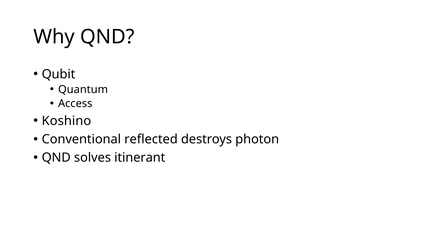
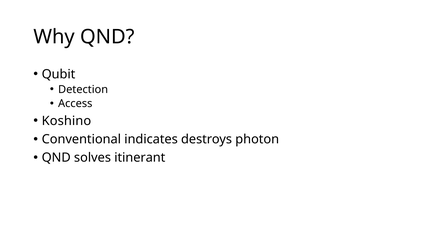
Quantum: Quantum -> Detection (83, 89)
reflected: reflected -> indicates (151, 139)
